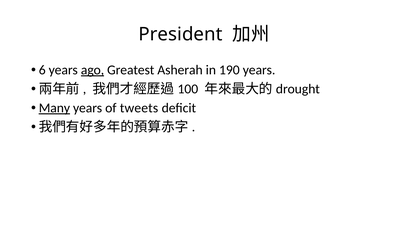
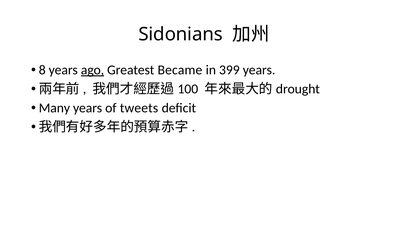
President: President -> Sidonians (181, 34)
6: 6 -> 8 (42, 70)
Asherah: Asherah -> Became (180, 70)
190: 190 -> 399 (229, 70)
Many underline: present -> none (54, 108)
